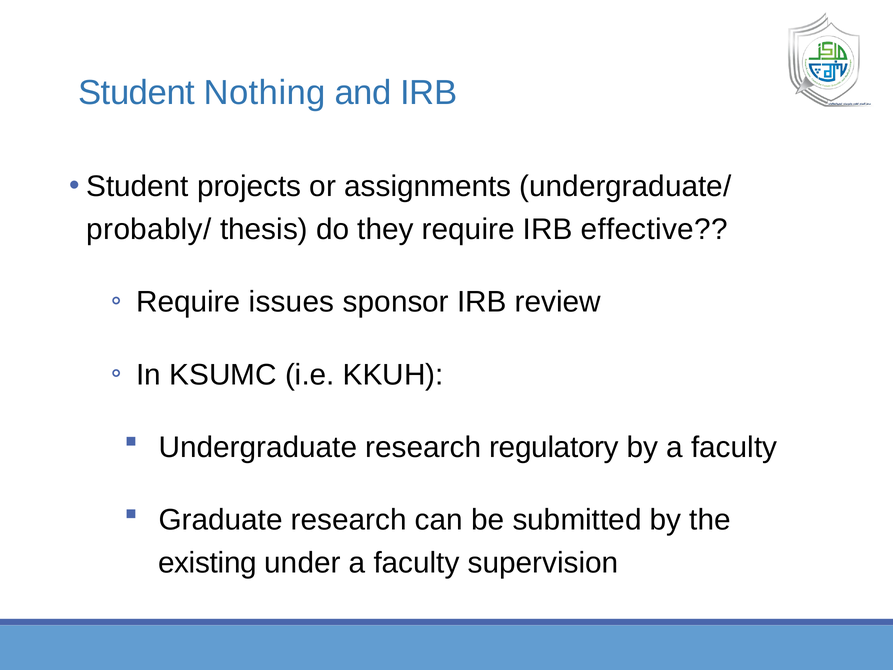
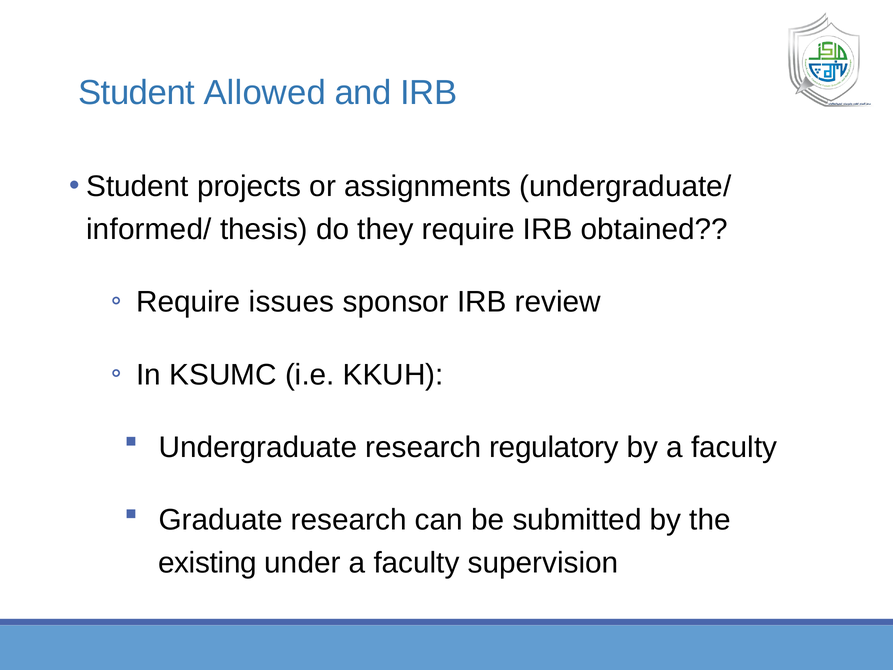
Nothing: Nothing -> Allowed (265, 93)
probably/: probably/ -> informed/ (149, 229)
effective: effective -> obtained (654, 229)
